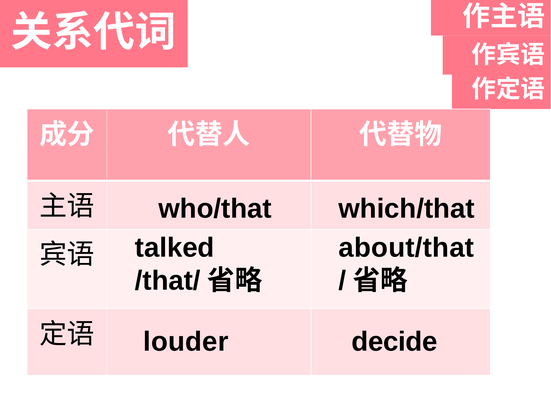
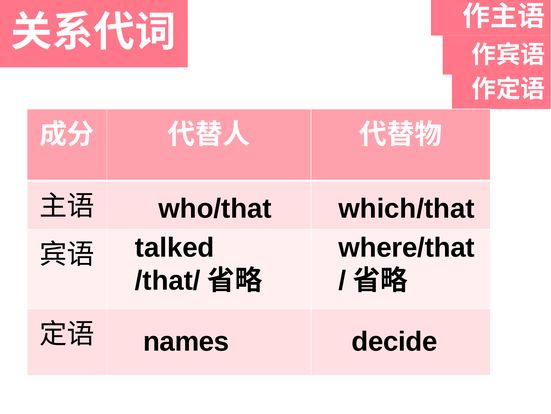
about/that: about/that -> where/that (407, 247)
louder: louder -> names (186, 341)
